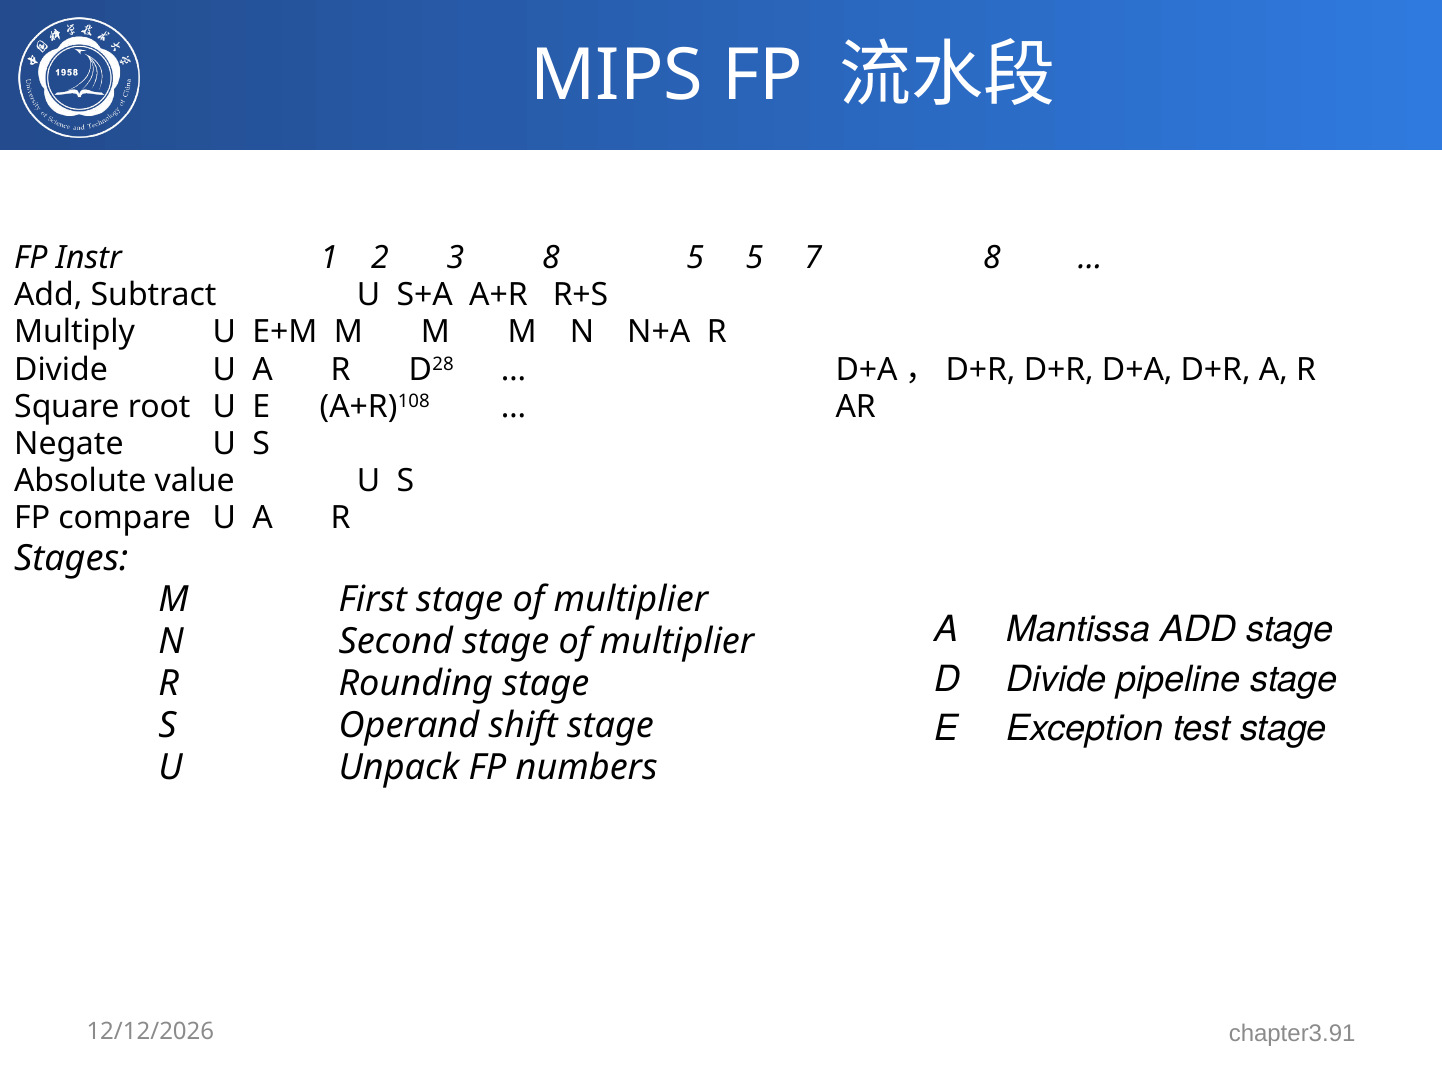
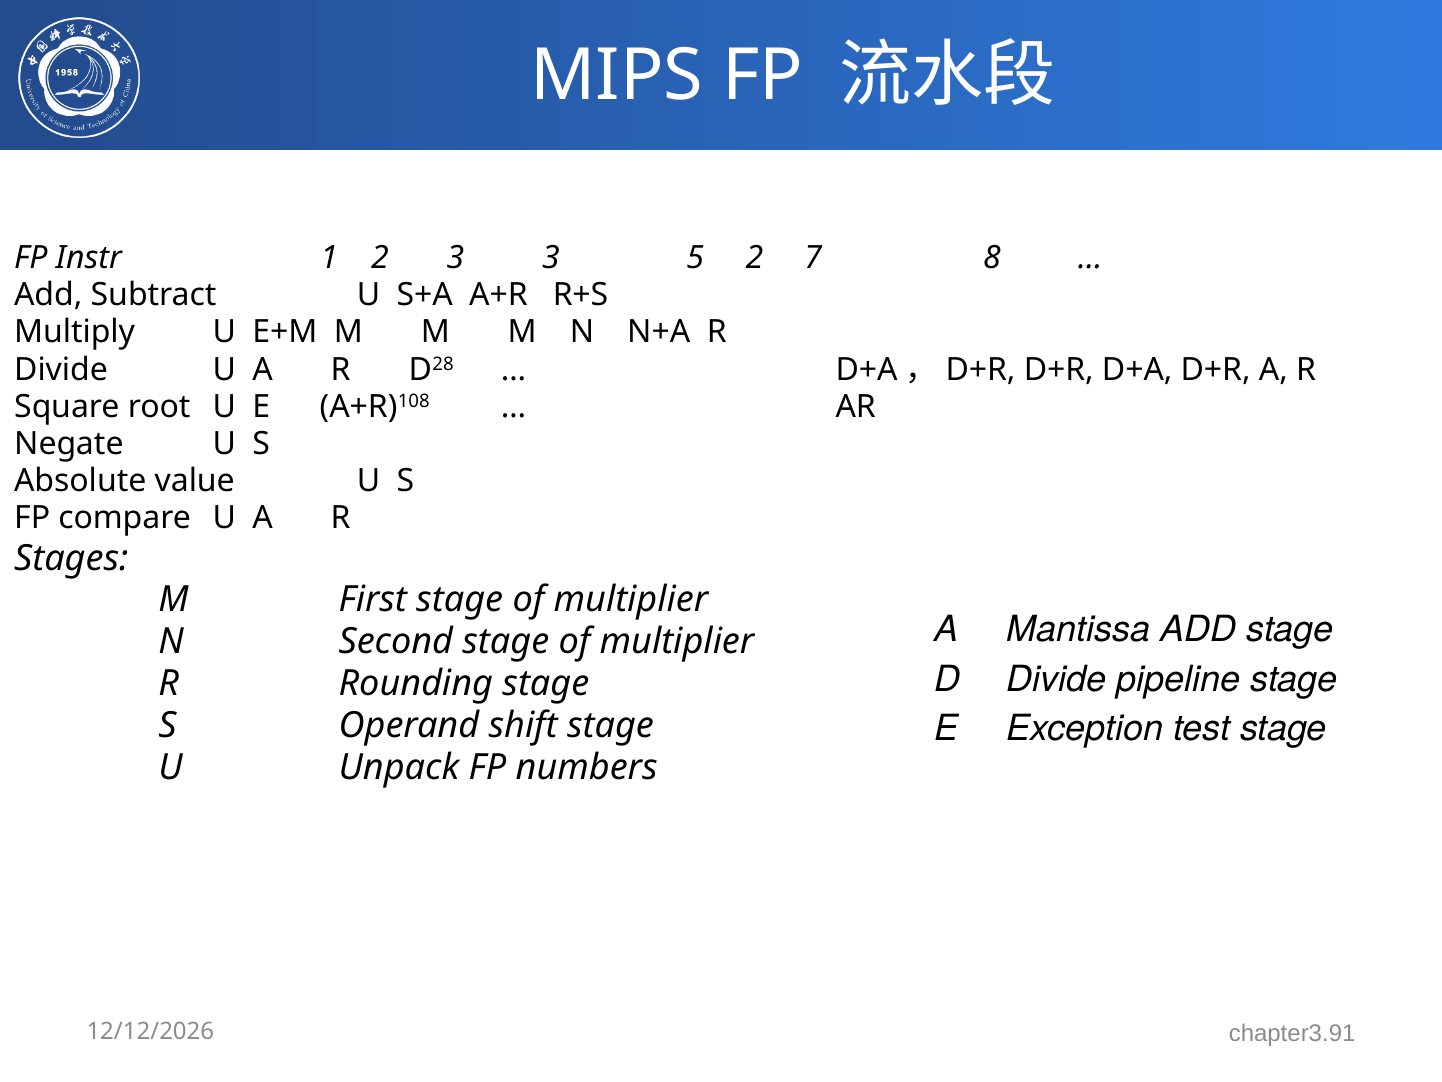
3 8: 8 -> 3 (551, 258)
5 5: 5 -> 2 (754, 258)
